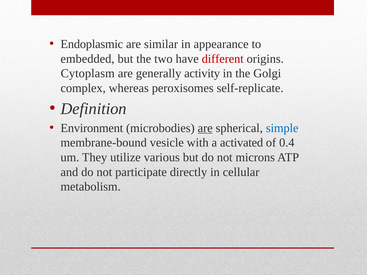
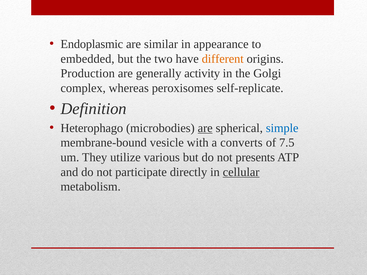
different colour: red -> orange (223, 59)
Cytoplasm: Cytoplasm -> Production (88, 73)
Environment: Environment -> Heterophago (92, 128)
activated: activated -> converts (241, 143)
0.4: 0.4 -> 7.5 (287, 143)
microns: microns -> presents (255, 157)
cellular underline: none -> present (241, 172)
